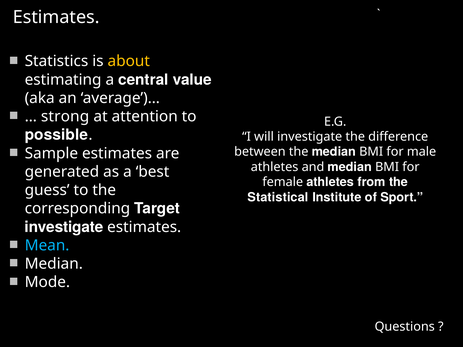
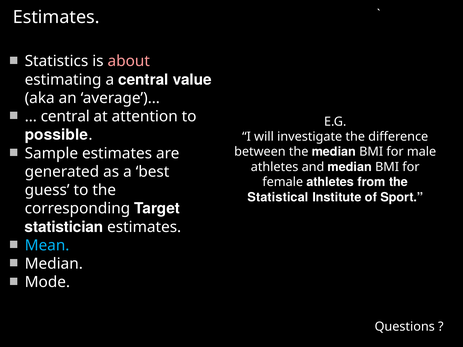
about colour: yellow -> pink (129, 61)
strong: strong -> central (65, 117)
investigate: investigate -> statistician (64, 227)
